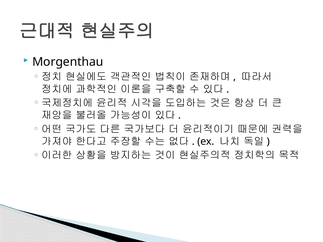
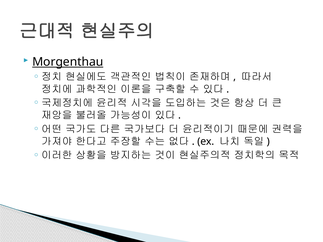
Morgenthau underline: none -> present (68, 62)
